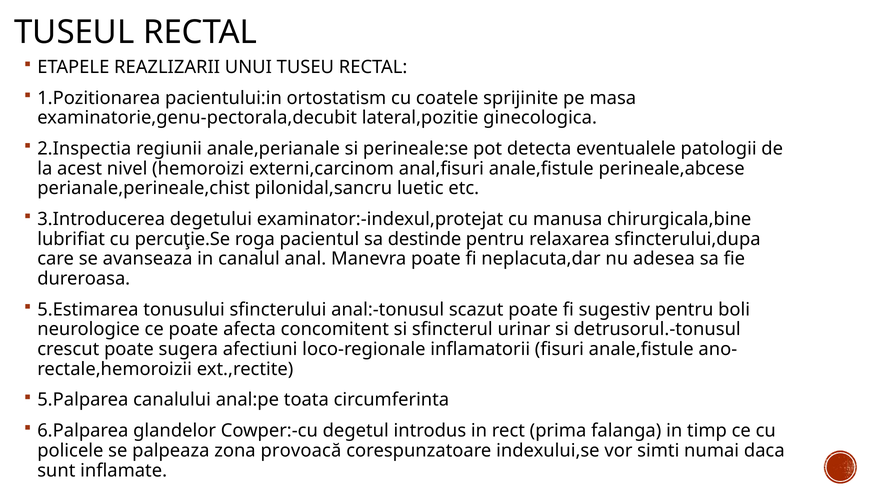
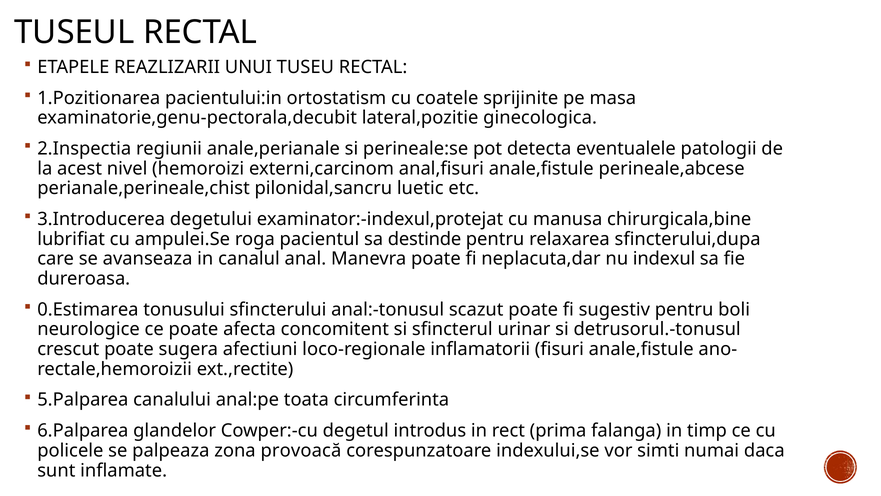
percuţie.Se: percuţie.Se -> ampulei.Se (182, 239)
adesea: adesea -> indexul (664, 259)
5.Estimarea: 5.Estimarea -> 0.Estimarea (88, 309)
